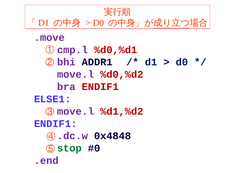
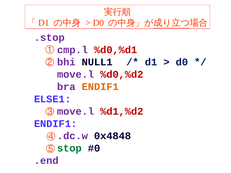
.move: .move -> .stop (49, 38)
ADDR1: ADDR1 -> NULL1 (97, 62)
ENDIF1 colour: red -> orange (100, 87)
